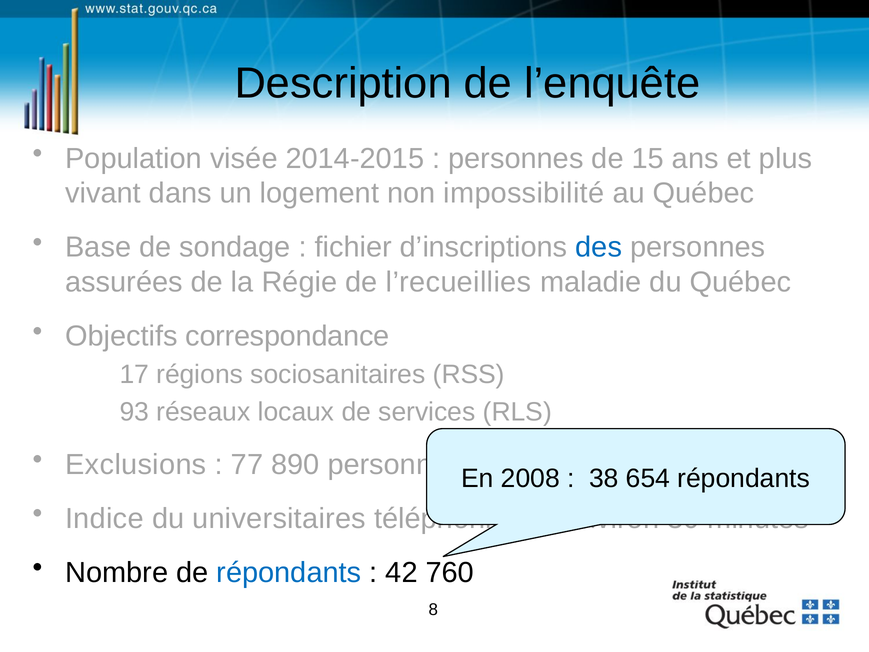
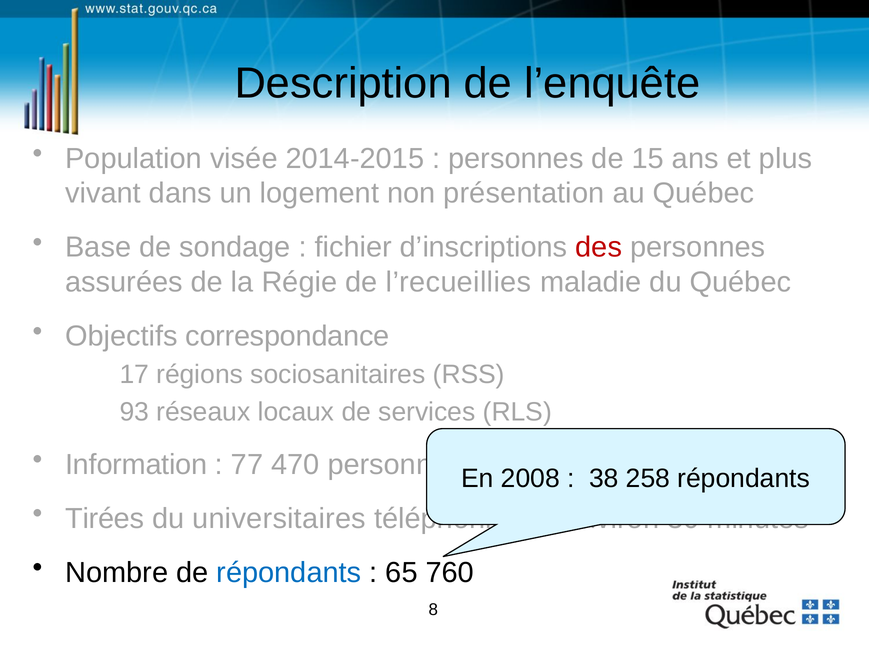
impossibilité: impossibilité -> présentation (524, 193)
des colour: blue -> red (599, 247)
Exclusions: Exclusions -> Information (136, 464)
890: 890 -> 470 (295, 464)
654: 654 -> 258 (648, 478)
Indice: Indice -> Tirées (105, 518)
42: 42 -> 65 (402, 572)
